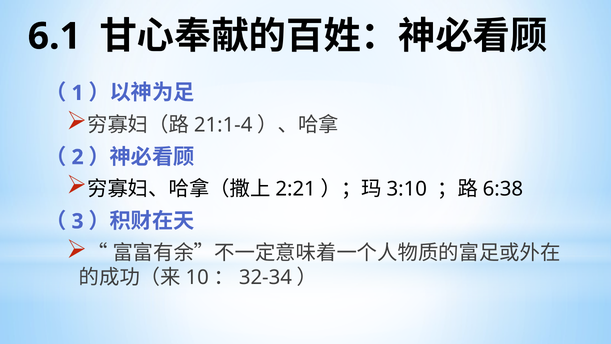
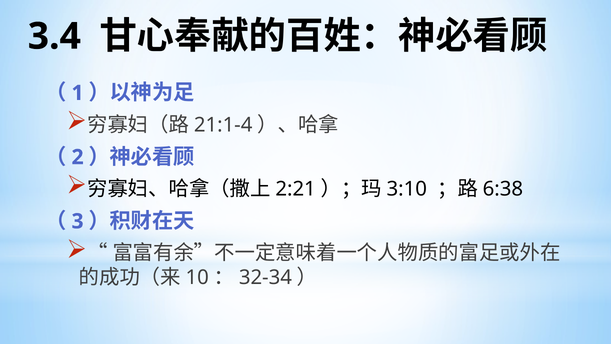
6.1: 6.1 -> 3.4 (54, 36)
